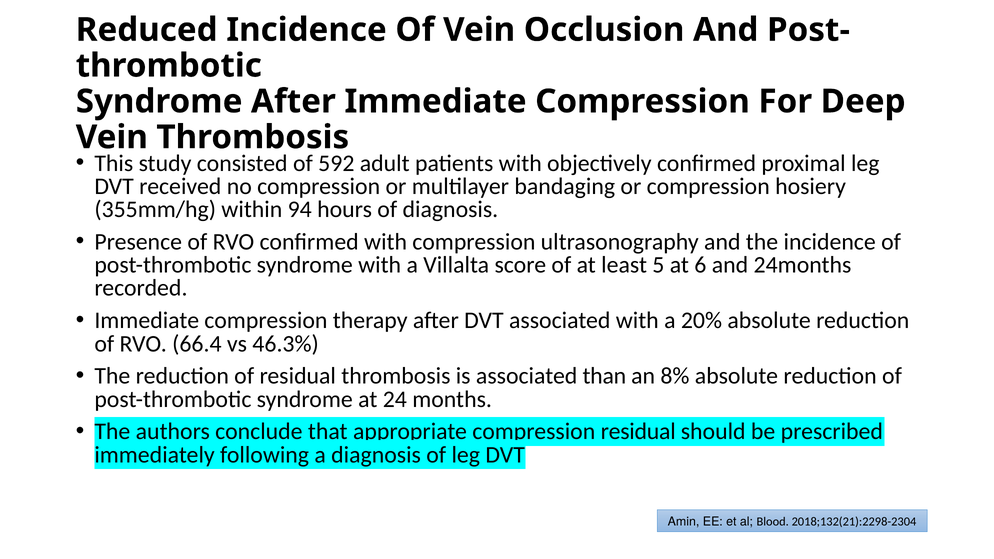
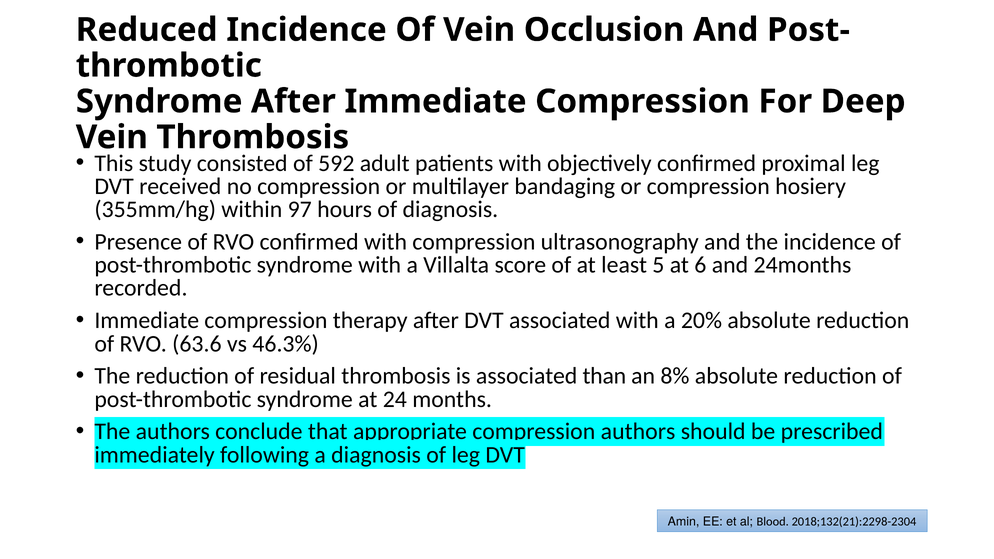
94: 94 -> 97 (300, 209)
66.4: 66.4 -> 63.6 (197, 344)
residual: residual -> authors (638, 432)
